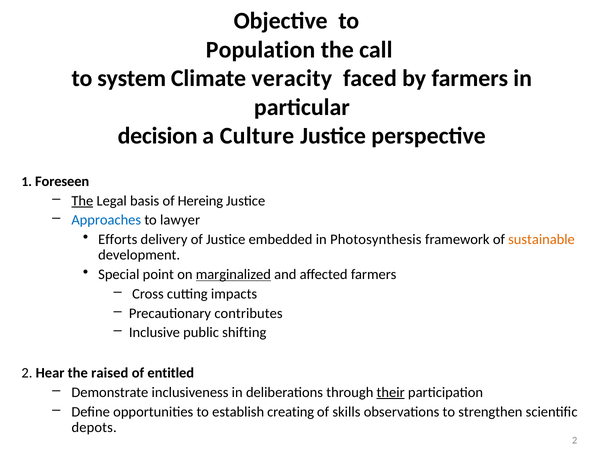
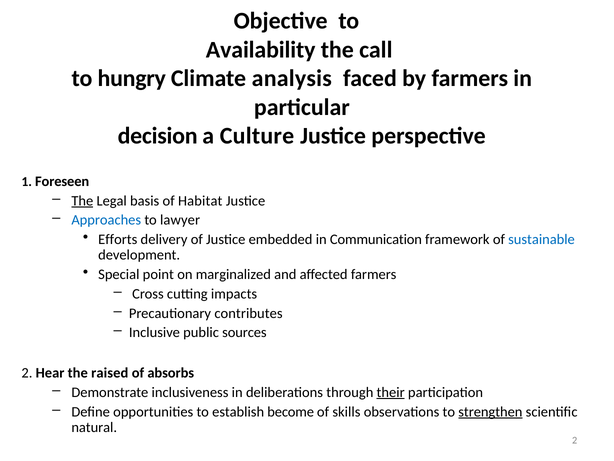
Population: Population -> Availability (261, 50)
system: system -> hungry (132, 78)
veracity: veracity -> analysis (292, 78)
Hereing: Hereing -> Habitat (200, 201)
Photosynthesis: Photosynthesis -> Communication (376, 239)
sustainable colour: orange -> blue (542, 239)
marginalized underline: present -> none (233, 274)
shifting: shifting -> sources (244, 332)
entitled: entitled -> absorbs (171, 373)
creating: creating -> become (291, 411)
strengthen underline: none -> present (490, 411)
depots: depots -> natural (94, 427)
